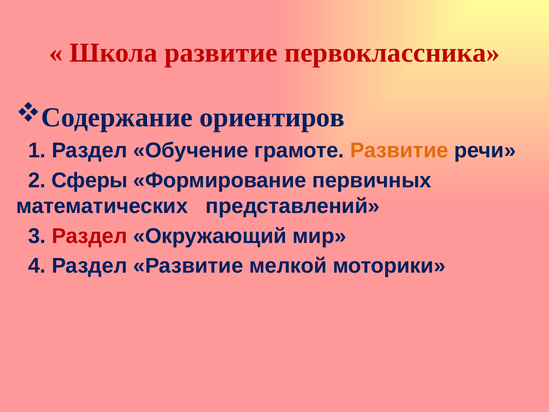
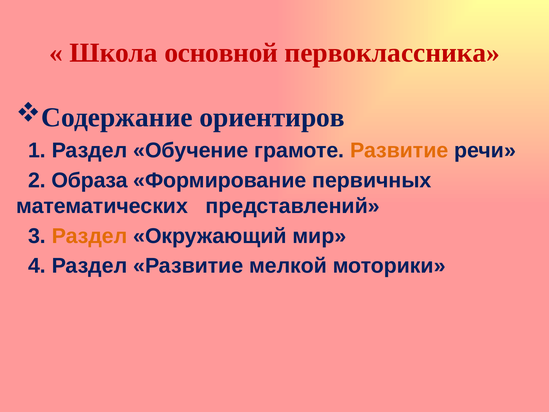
Школа развитие: развитие -> основной (221, 53)
Сферы: Сферы -> Образа (90, 180)
Раздел colour: red -> orange (90, 236)
